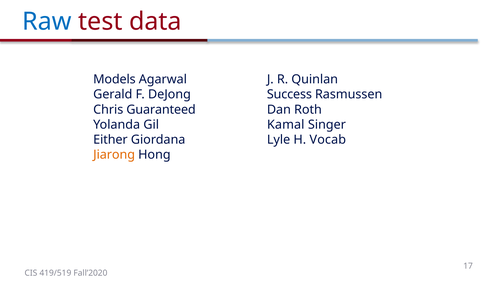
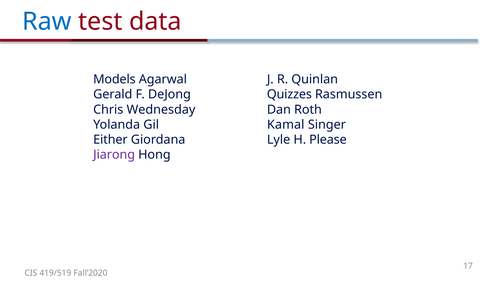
Success: Success -> Quizzes (289, 94)
Guaranteed: Guaranteed -> Wednesday (161, 110)
Vocab: Vocab -> Please (328, 140)
Jiarong colour: orange -> purple (114, 155)
